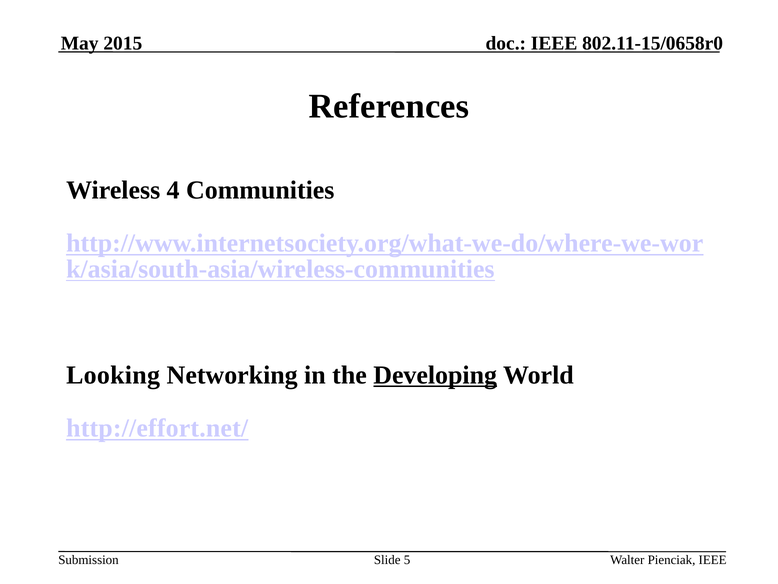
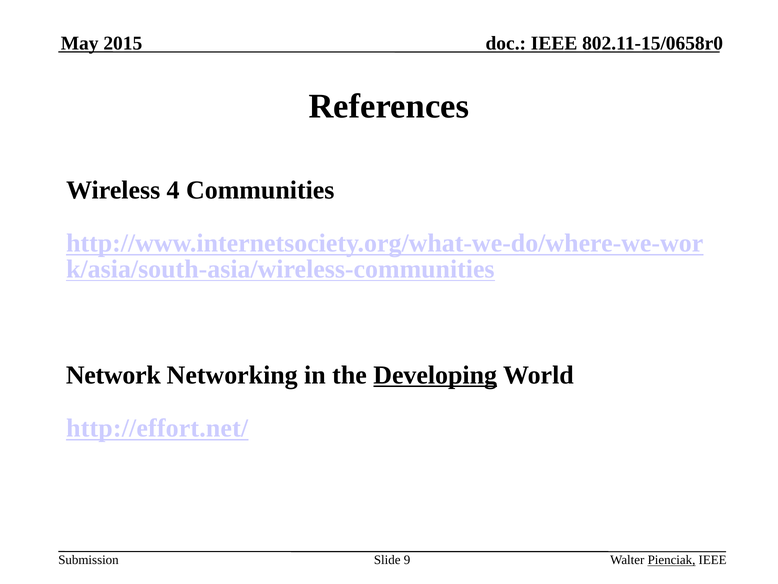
Looking: Looking -> Network (113, 375)
5: 5 -> 9 (407, 560)
Pienciak underline: none -> present (672, 560)
